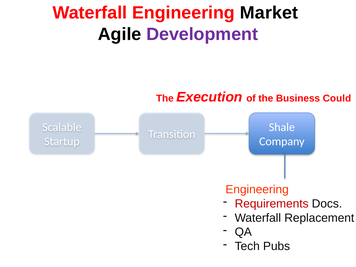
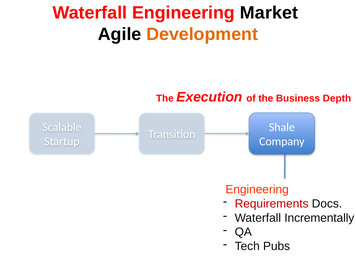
Development colour: purple -> orange (202, 34)
Could: Could -> Depth (337, 98)
Replacement: Replacement -> Incrementally (319, 218)
